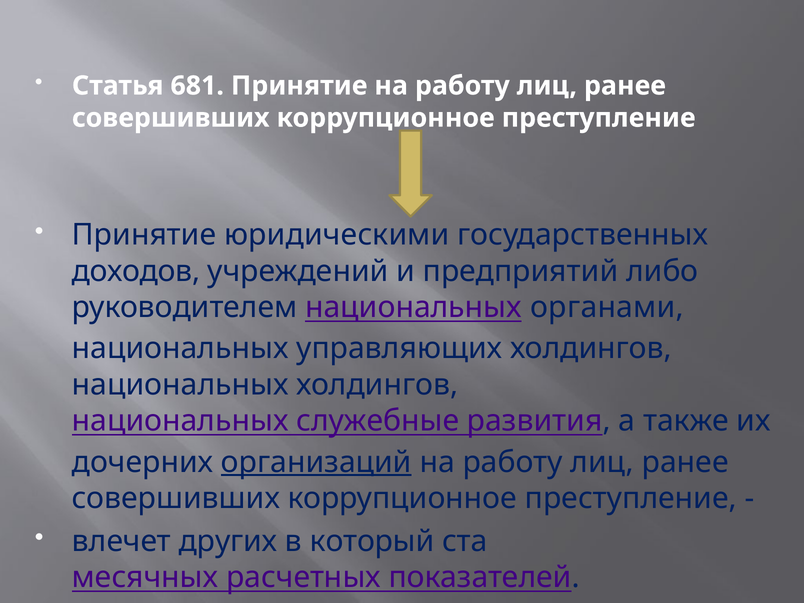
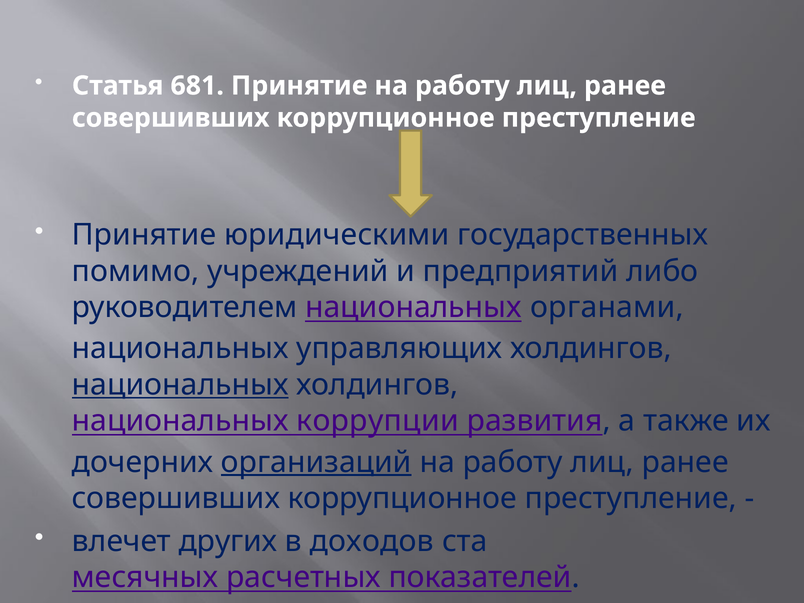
доходов: доходов -> помимо (136, 271)
национальных underline: none -> present (180, 385)
служебные: служебные -> коррупции (378, 421)
который: который -> доходов (372, 541)
